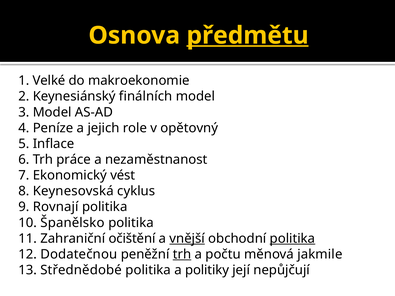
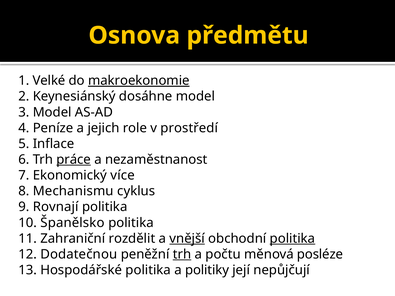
předmětu underline: present -> none (248, 35)
makroekonomie underline: none -> present (139, 81)
finálních: finálních -> dosáhne (146, 96)
opětovný: opětovný -> prostředí (189, 128)
práce underline: none -> present (74, 160)
vést: vést -> více (123, 175)
Keynesovská: Keynesovská -> Mechanismu (73, 191)
očištění: očištění -> rozdělit (132, 239)
jakmile: jakmile -> posléze (320, 254)
Střednědobé: Střednědobé -> Hospodářské (81, 270)
